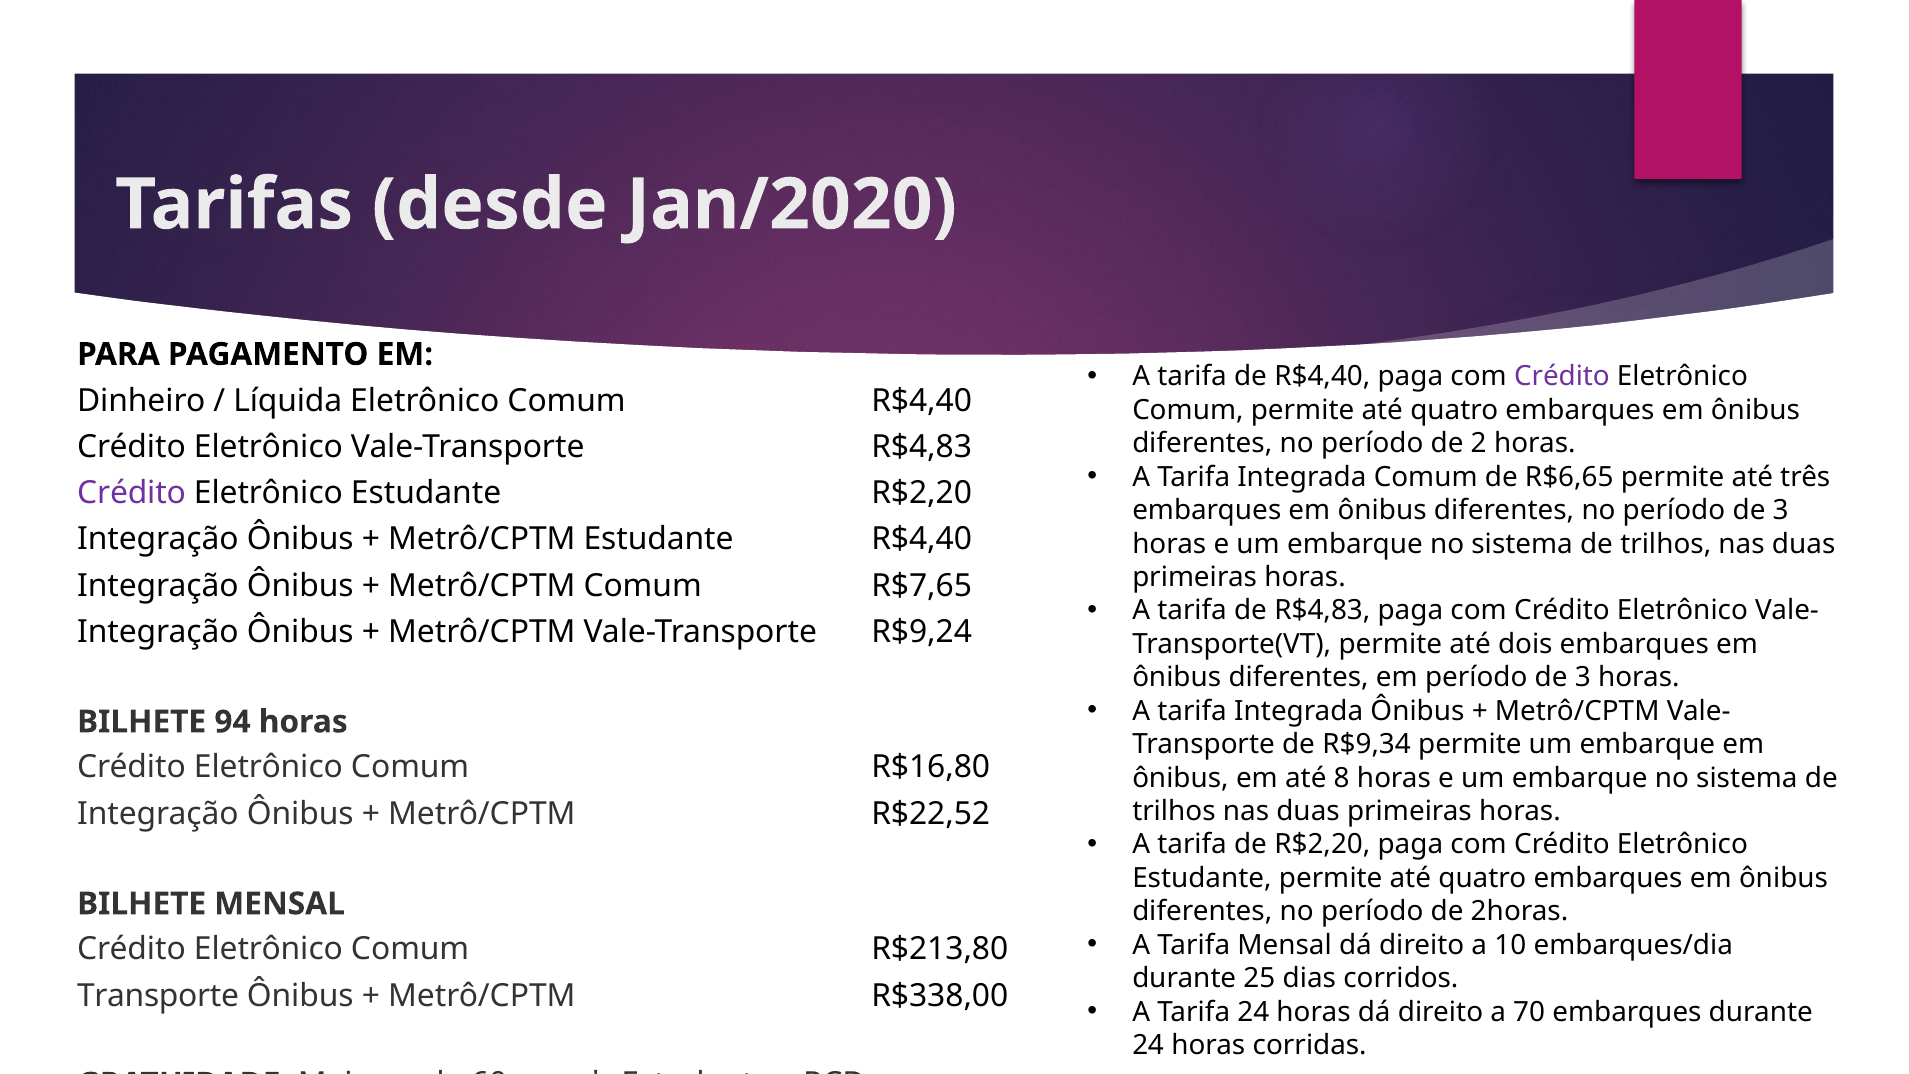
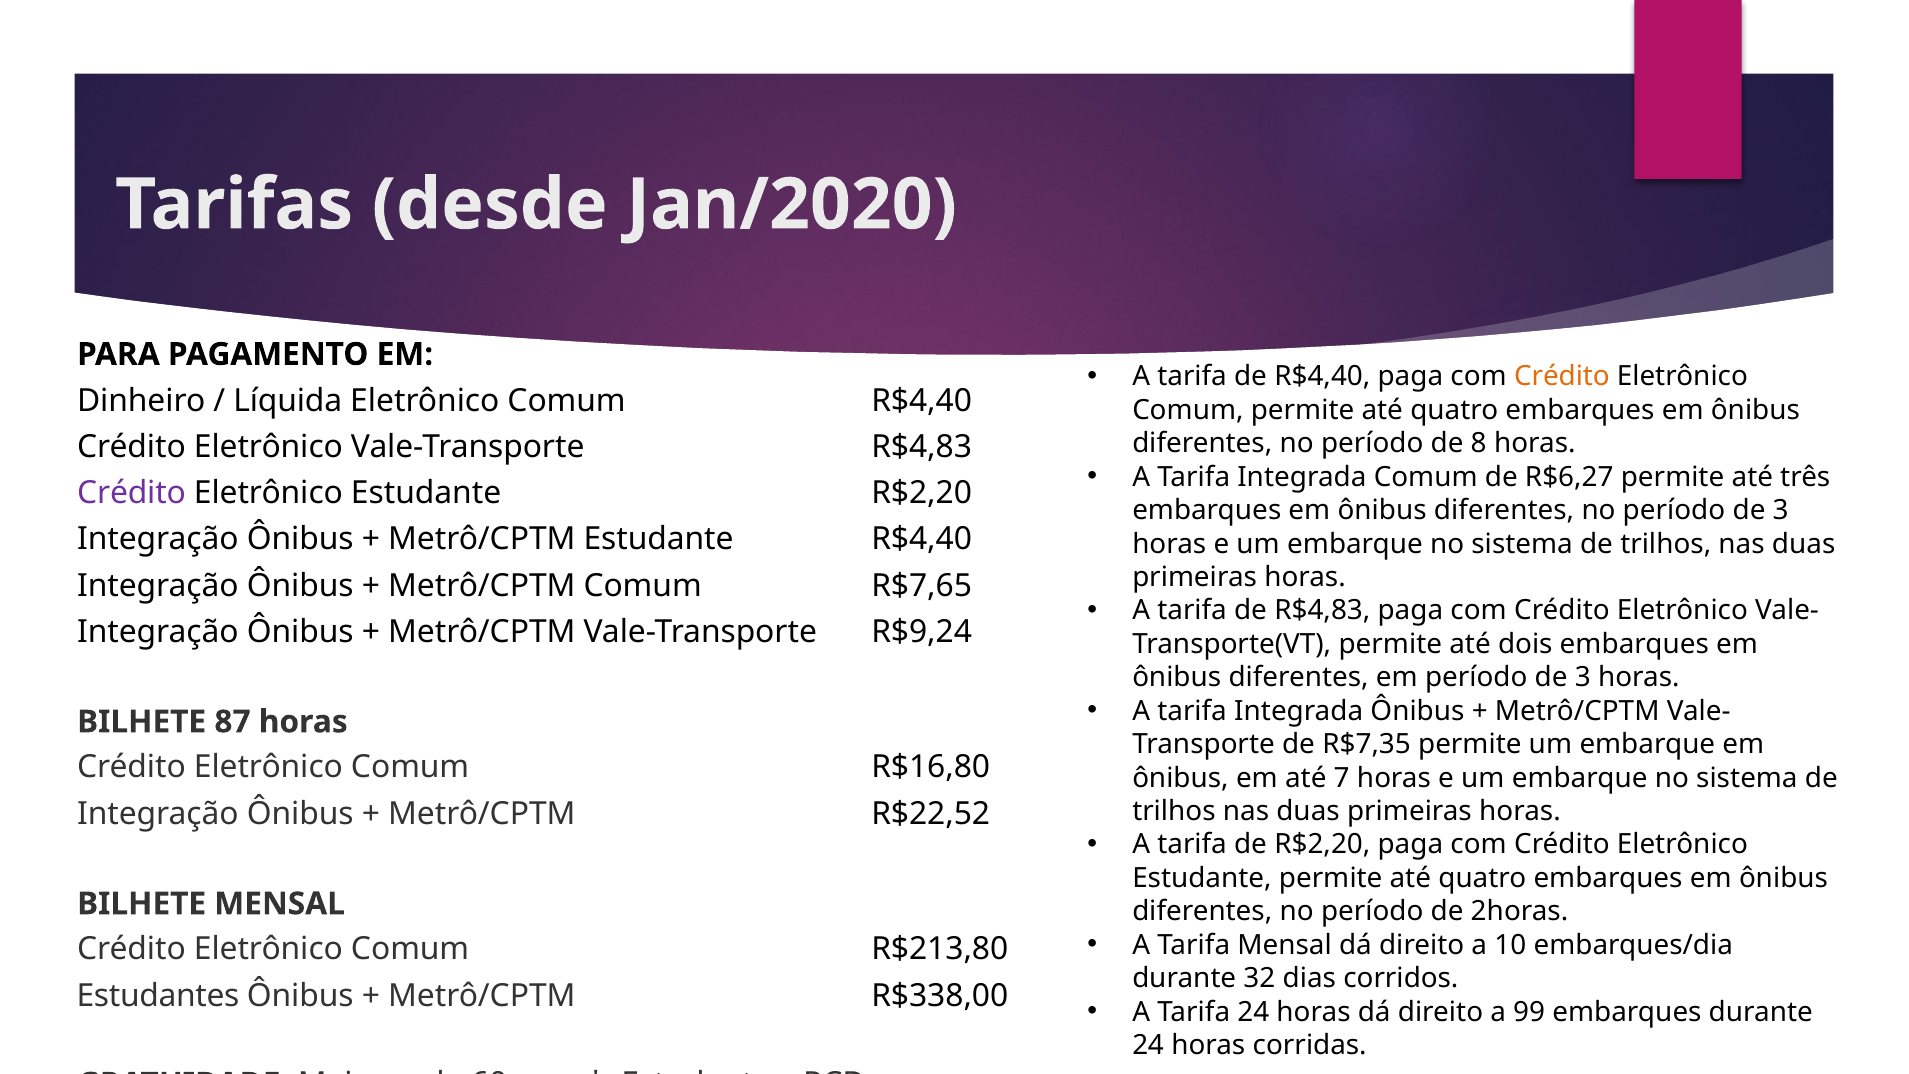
Crédito colour: purple -> orange (1562, 377)
2: 2 -> 8 (1479, 443)
R$6,65: R$6,65 -> R$6,27 (1569, 477)
94: 94 -> 87 (232, 722)
R$9,34: R$9,34 -> R$7,35 (1367, 744)
8: 8 -> 7 (1342, 778)
25: 25 -> 32 (1259, 978)
Transporte: Transporte -> Estudantes (158, 995)
70: 70 -> 99 (1529, 1012)
